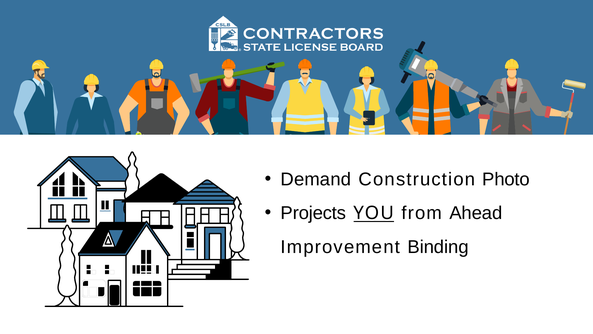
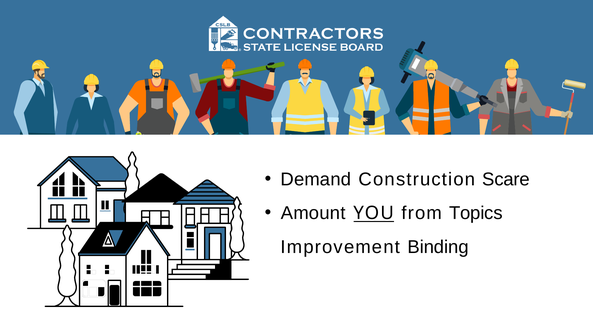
Photo: Photo -> Scare (506, 179)
Projects: Projects -> Amount (313, 213)
Ahead: Ahead -> Topics (476, 213)
